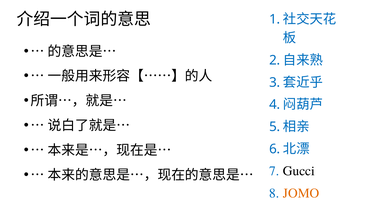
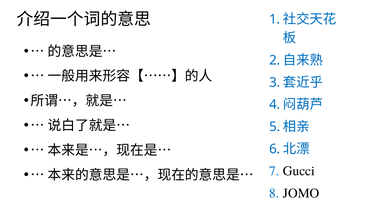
JOMO colour: orange -> black (301, 193)
